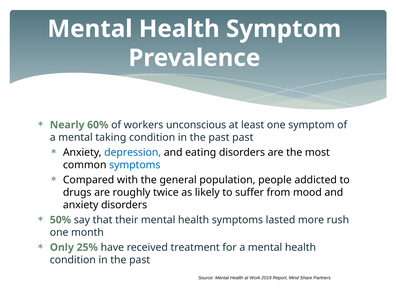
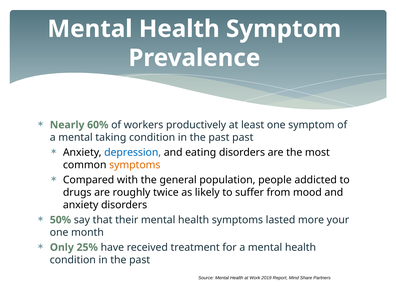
unconscious: unconscious -> productively (196, 125)
symptoms colour: blue -> orange (135, 165)
rush: rush -> your (338, 220)
